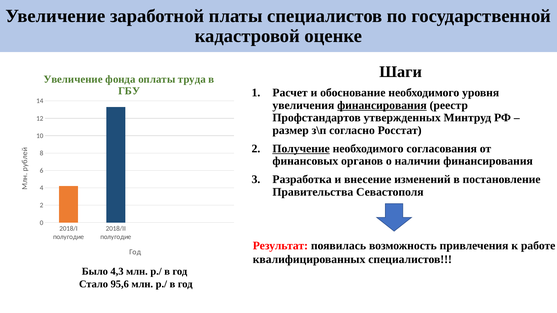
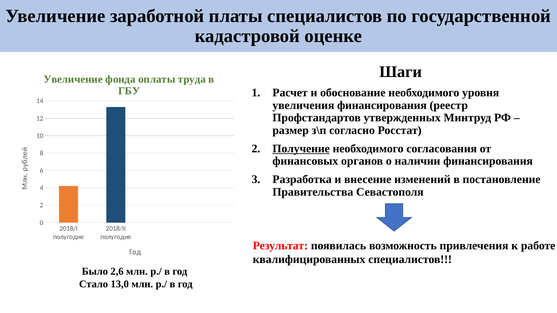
финансирования underline: present -> none (382, 105)
4,3: 4,3 -> 2,6 (117, 272)
95,6: 95,6 -> 13,0 (120, 284)
